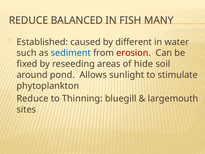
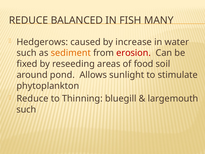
Established: Established -> Hedgerows (42, 42)
different: different -> increase (134, 42)
sediment colour: blue -> orange (71, 53)
hide: hide -> food (144, 64)
sites: sites -> such (26, 109)
